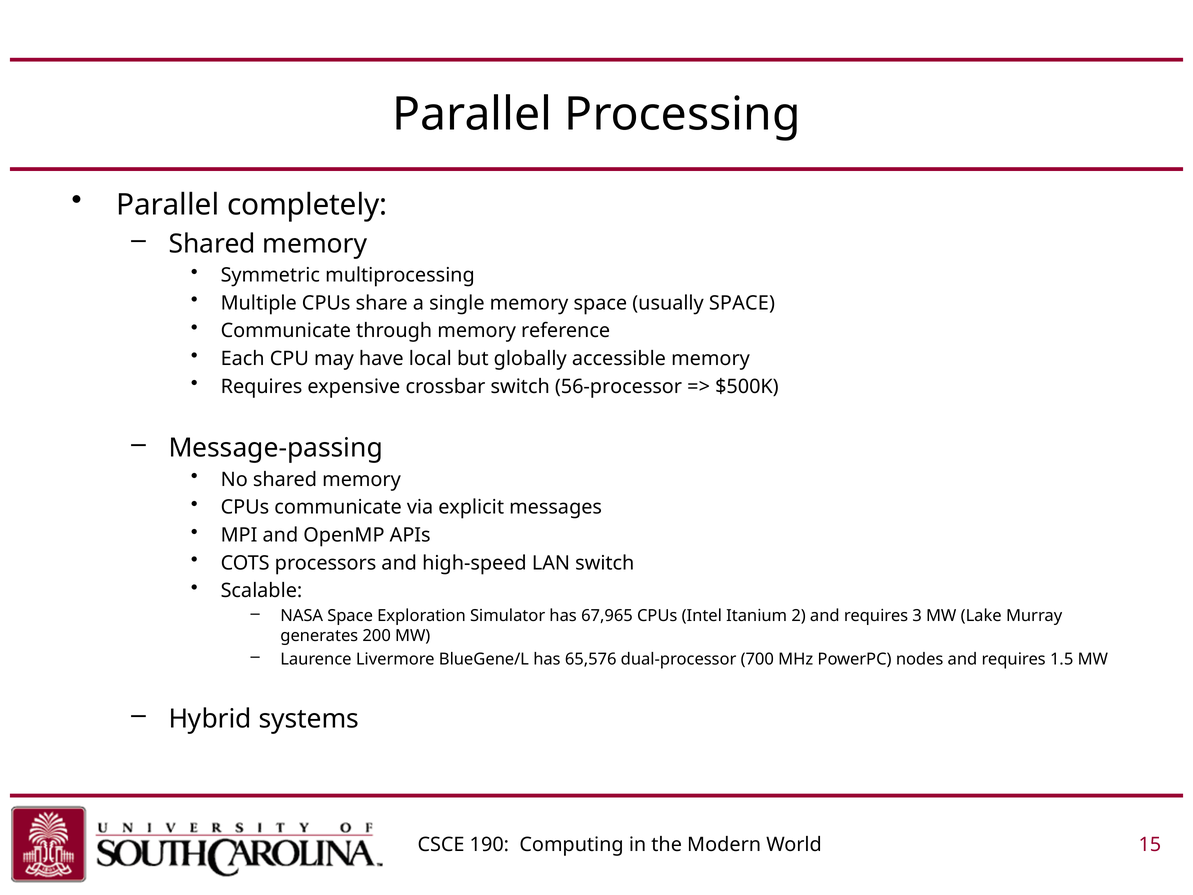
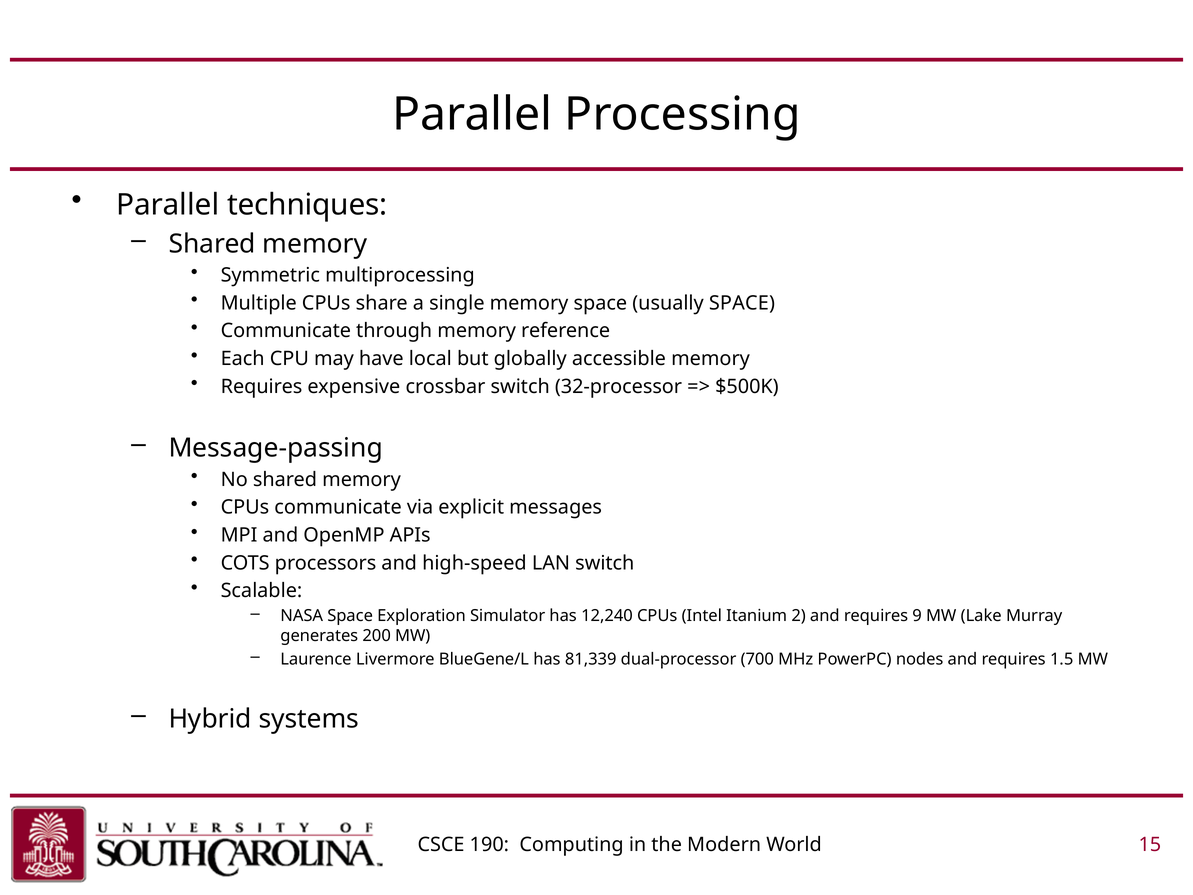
completely: completely -> techniques (307, 205)
56-processor: 56-processor -> 32-processor (618, 387)
67,965: 67,965 -> 12,240 (607, 616)
3: 3 -> 9 (917, 616)
65,576: 65,576 -> 81,339 (591, 659)
